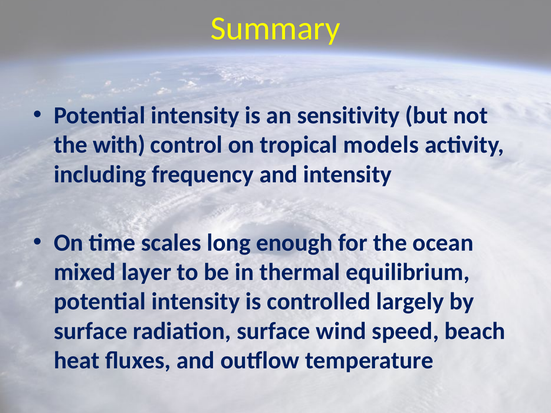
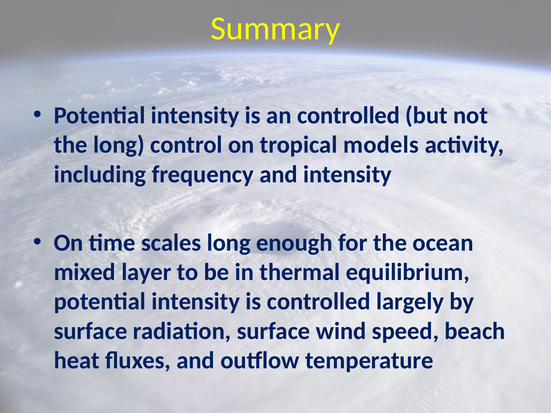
an sensitivity: sensitivity -> controlled (348, 116)
the with: with -> long (119, 145)
